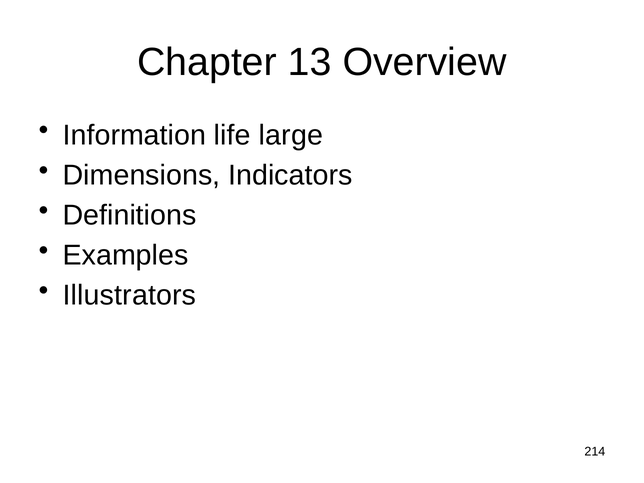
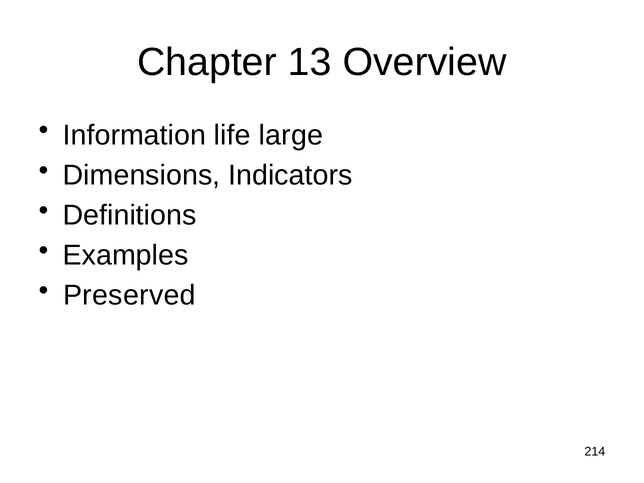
Illustrators: Illustrators -> Preserved (129, 295)
